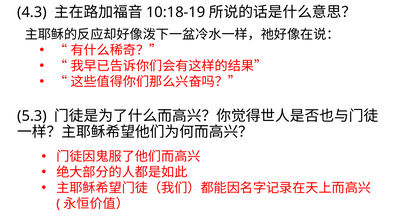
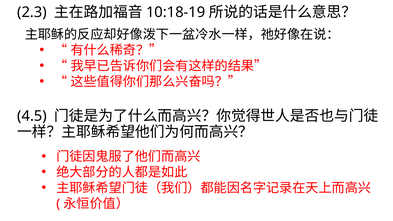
4.3: 4.3 -> 2.3 (32, 12)
5.3: 5.3 -> 4.5 (32, 116)
